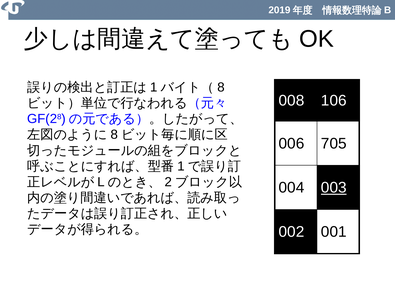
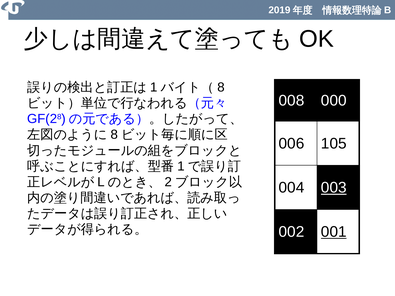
106: 106 -> 000 (334, 101)
705: 705 -> 105 (334, 144)
001 underline: none -> present (334, 232)
